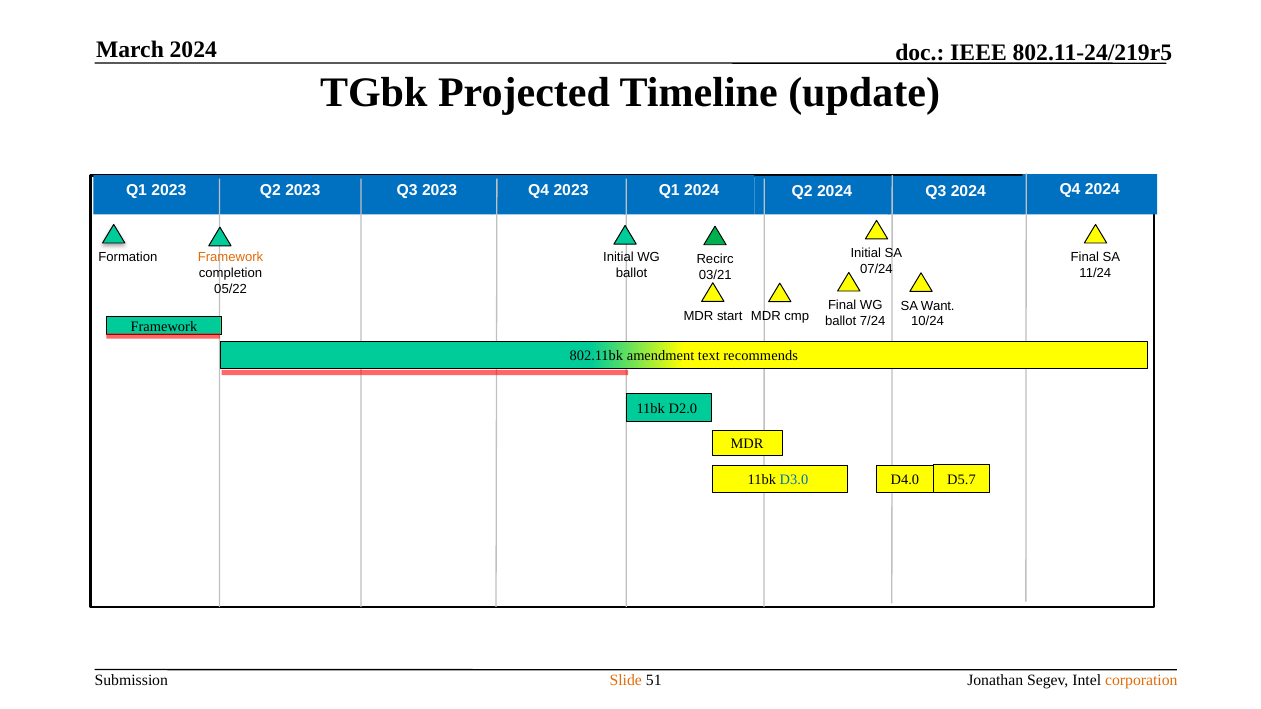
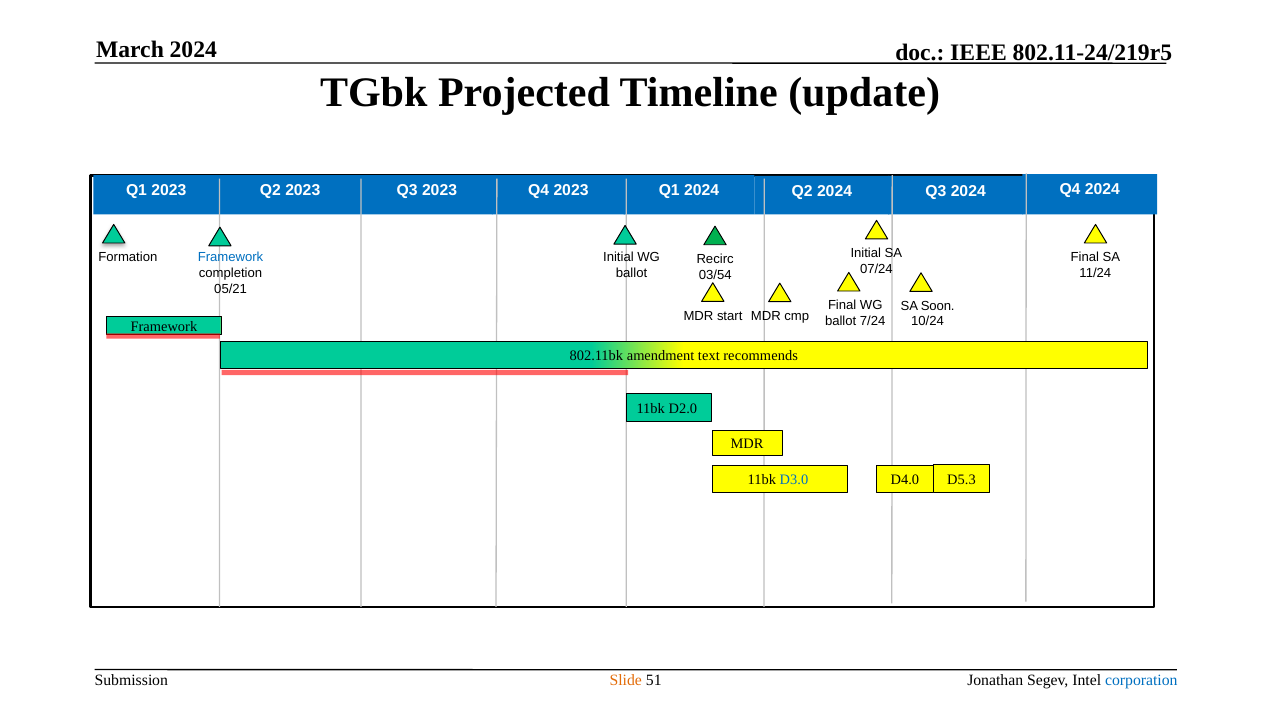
Framework colour: orange -> blue (231, 257)
03/21: 03/21 -> 03/54 (715, 275)
05/22: 05/22 -> 05/21 (231, 289)
Want: Want -> Soon (938, 306)
D5.7: D5.7 -> D5.3 (961, 480)
corporation colour: orange -> blue (1141, 680)
